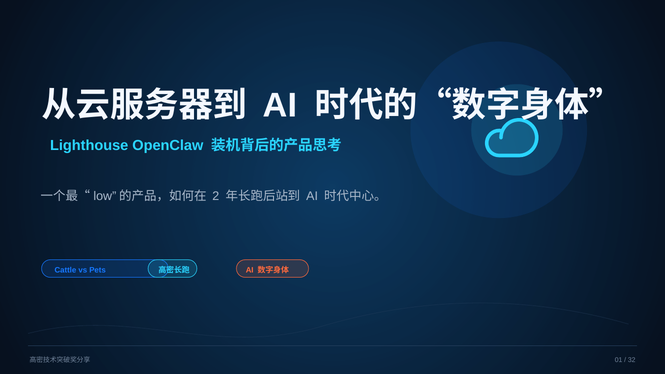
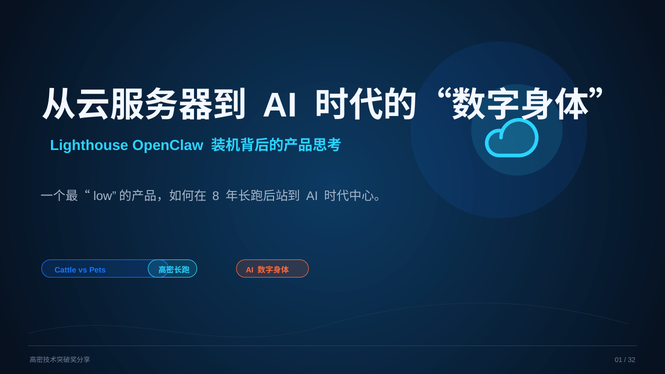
2: 2 -> 8 (216, 196)
